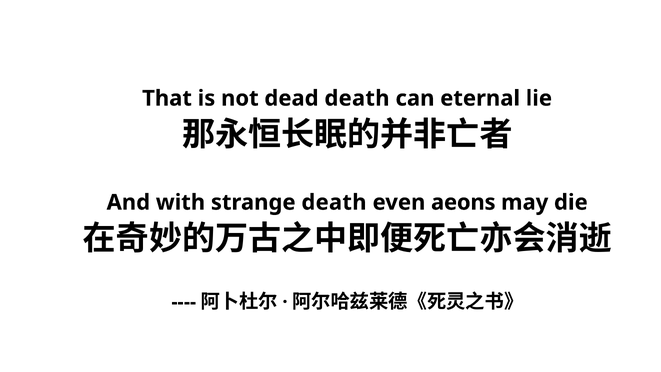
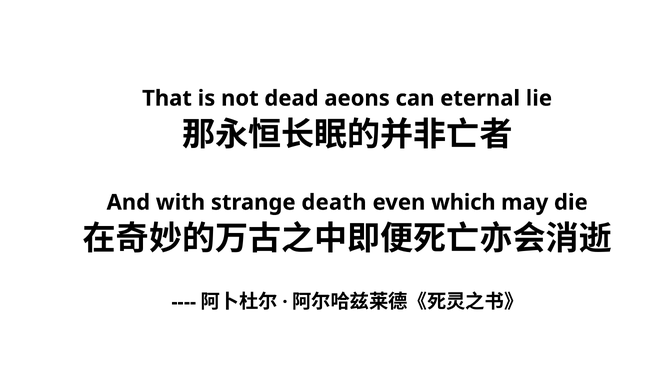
dead death: death -> aeons (357, 98)
aeons: aeons -> which (463, 202)
